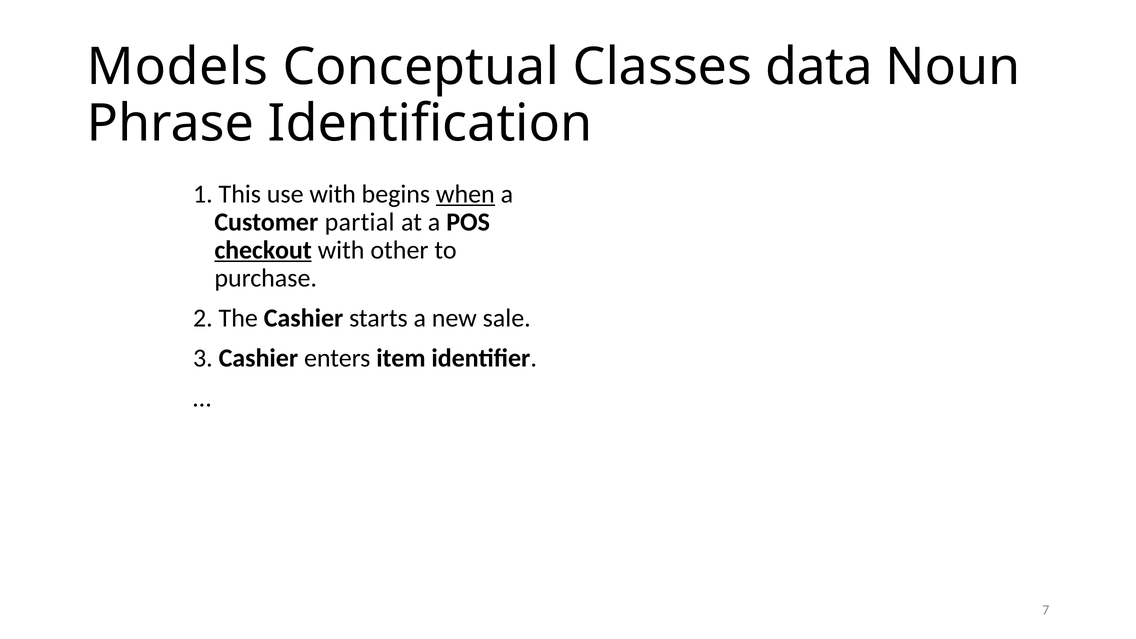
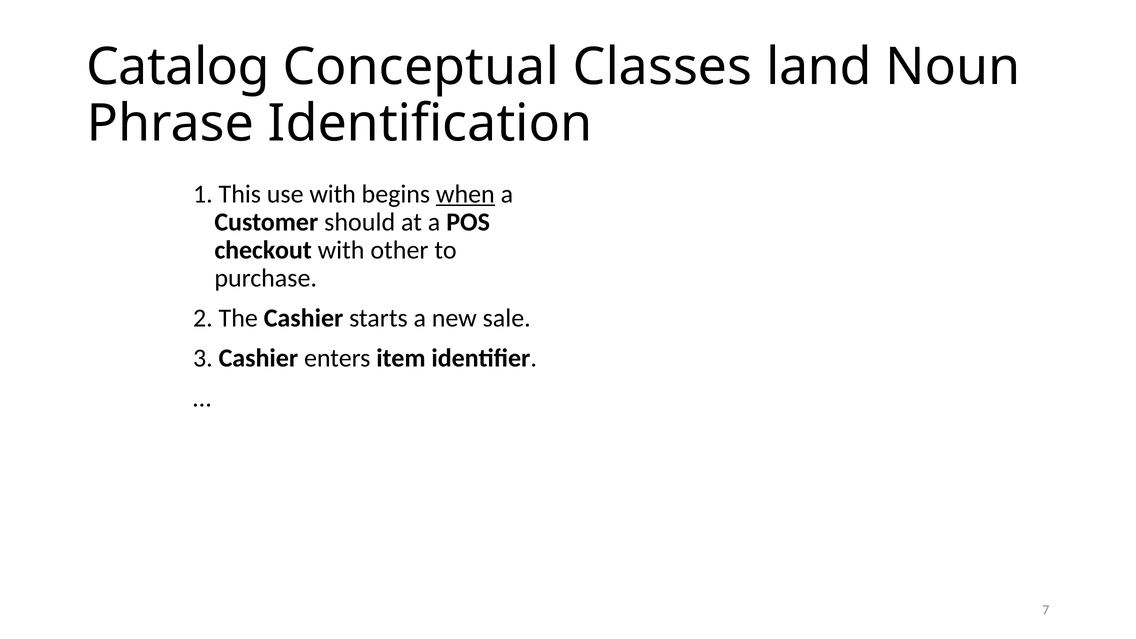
Models: Models -> Catalog (178, 67)
data: data -> land (819, 67)
partial: partial -> should (360, 222)
checkout underline: present -> none (263, 250)
